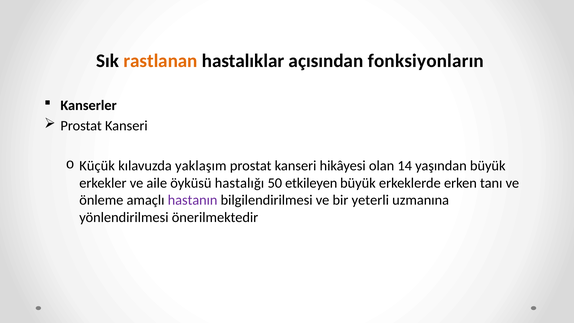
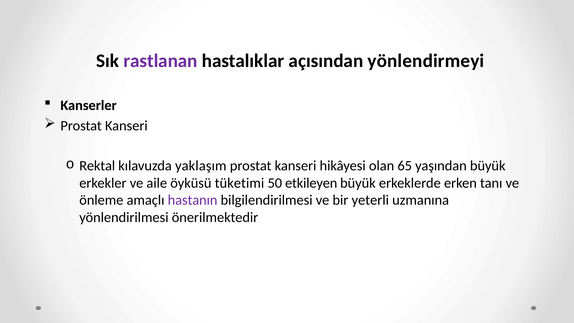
rastlanan colour: orange -> purple (160, 61)
fonksiyonların: fonksiyonların -> yönlendirmeyi (426, 61)
Küçük: Küçük -> Rektal (97, 166)
14: 14 -> 65 (405, 166)
hastalığı: hastalığı -> tüketimi (239, 183)
